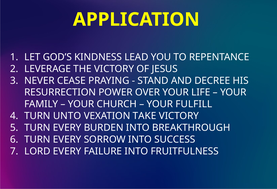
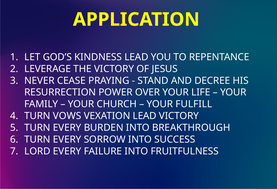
UNTO: UNTO -> VOWS (67, 116)
VEXATION TAKE: TAKE -> LEAD (145, 116)
